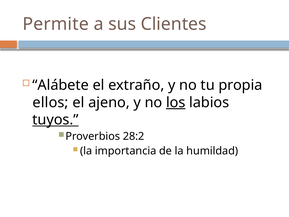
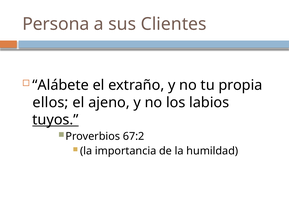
Permite: Permite -> Persona (56, 24)
los underline: present -> none (176, 102)
28:2: 28:2 -> 67:2 (134, 136)
